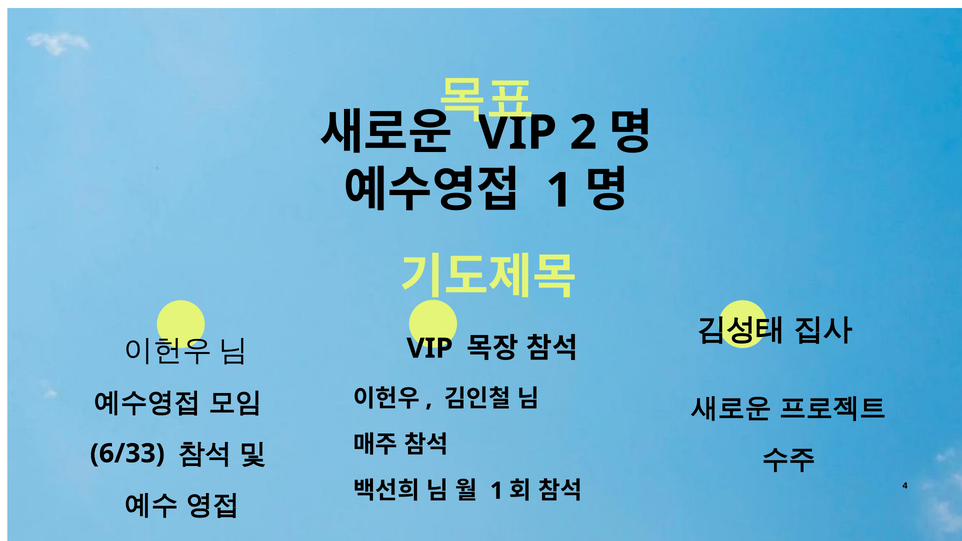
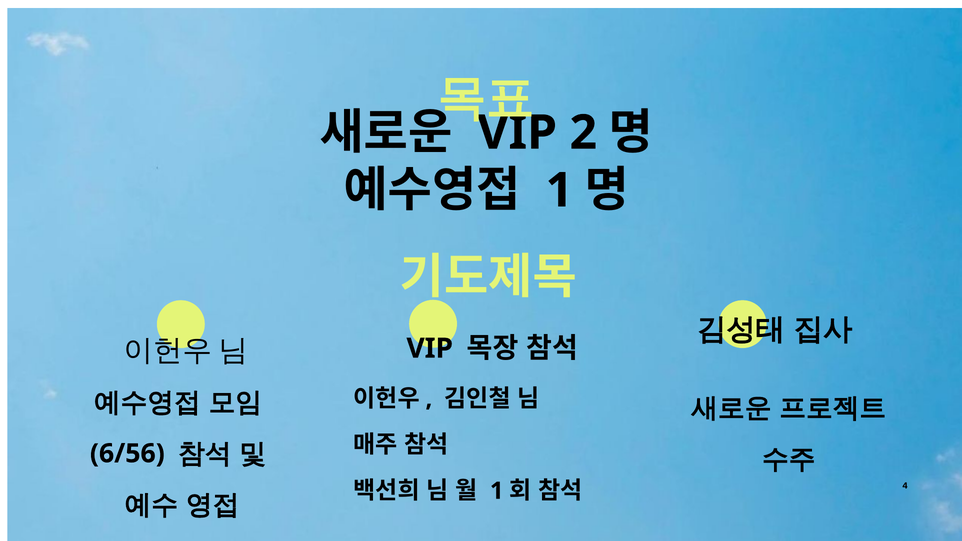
6/33: 6/33 -> 6/56 (127, 454)
